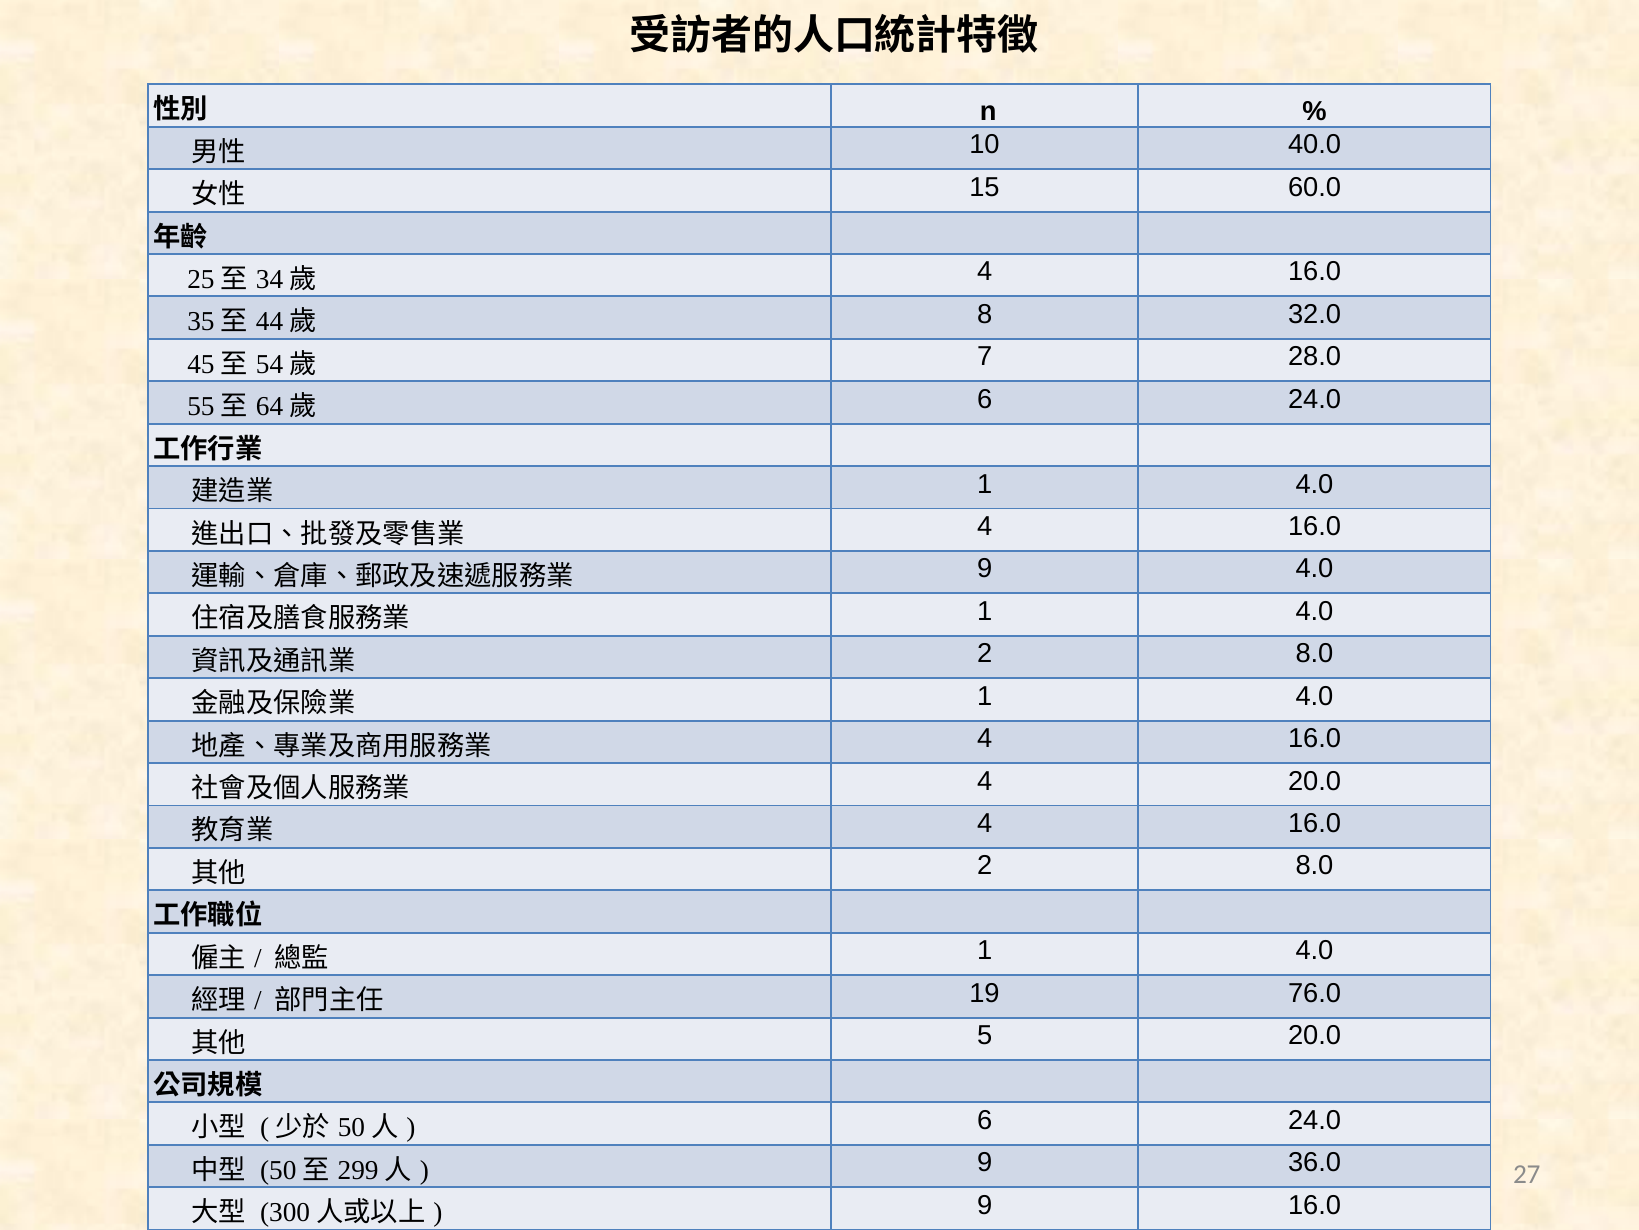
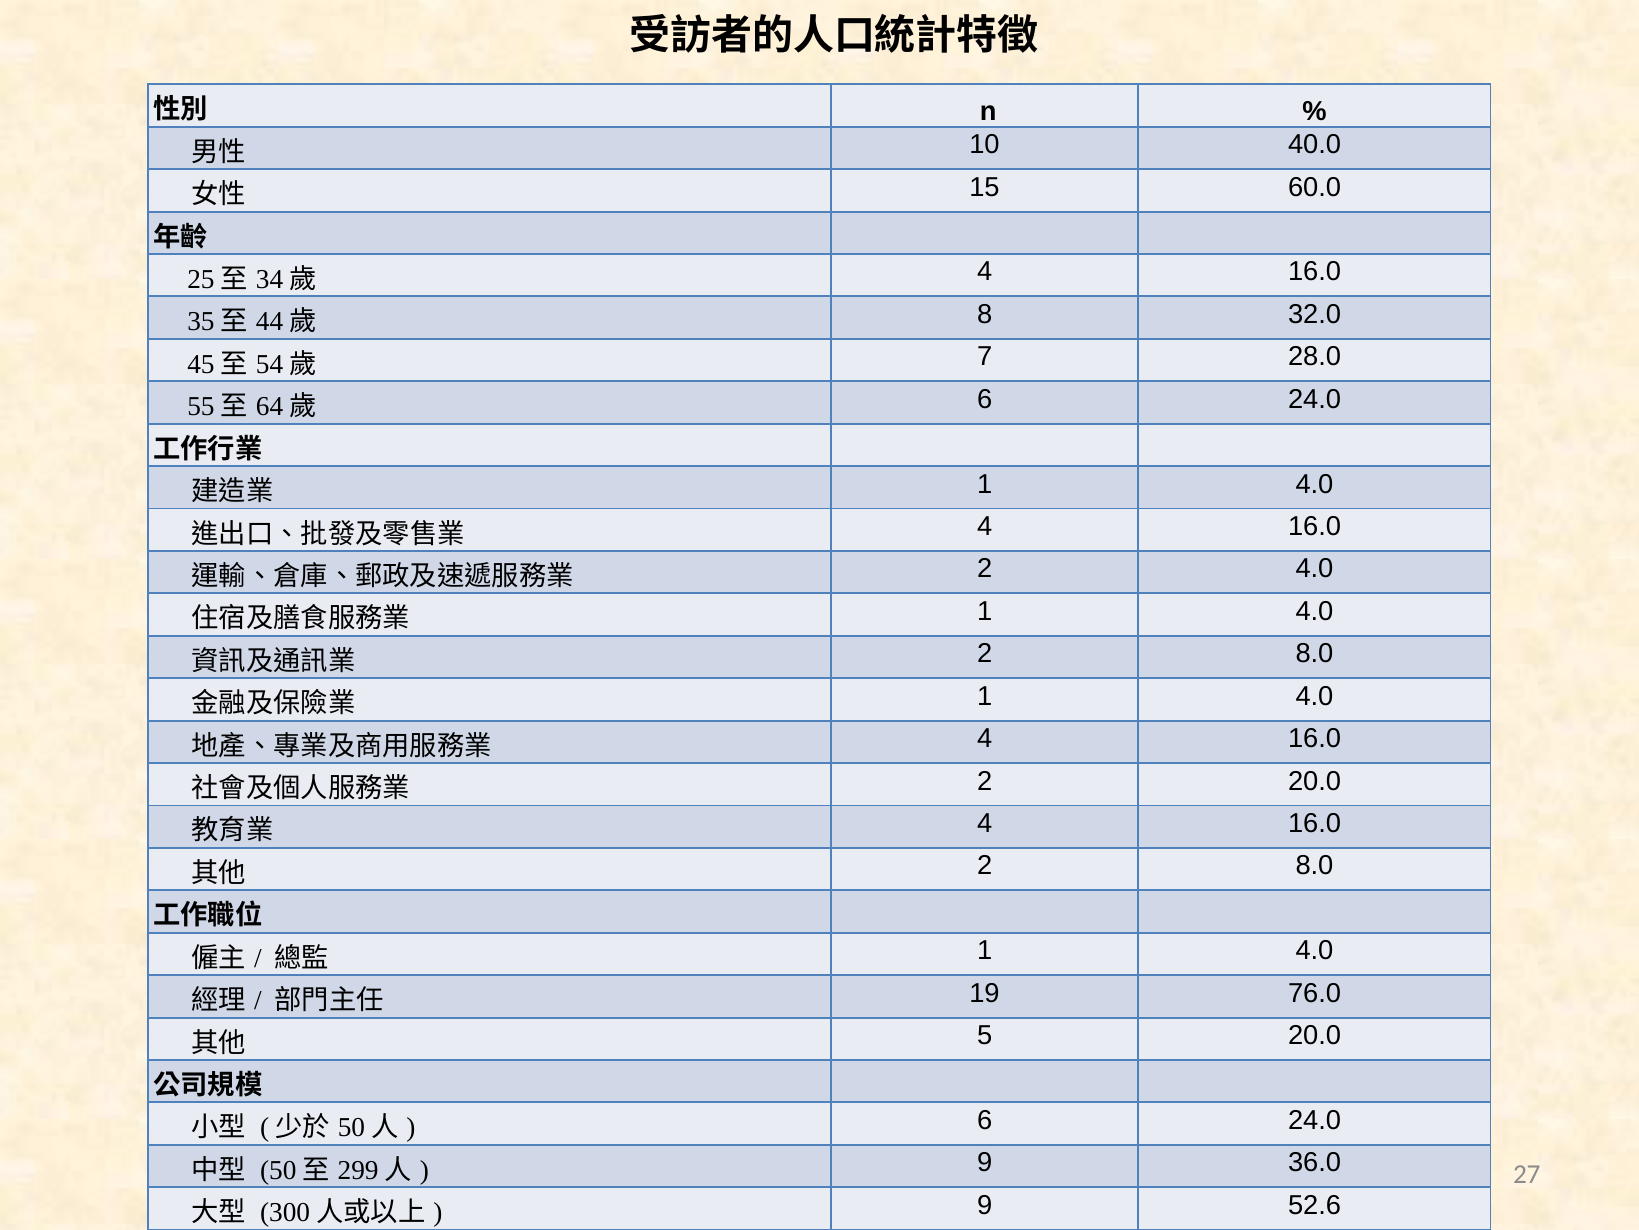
9: 9 -> 2 (985, 569)
4: 4 -> 2 (985, 781)
9 16.0: 16.0 -> 52.6 (1315, 1204)
